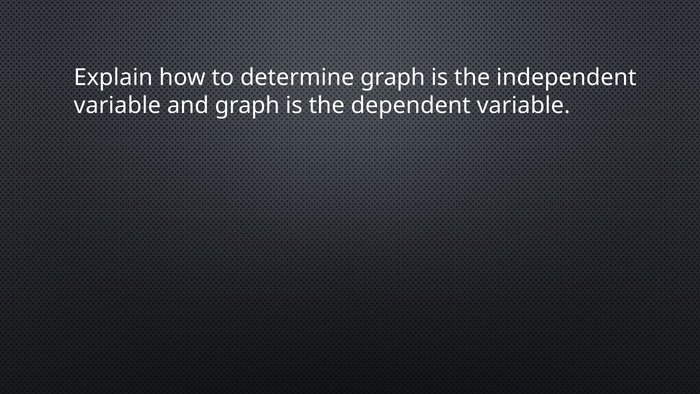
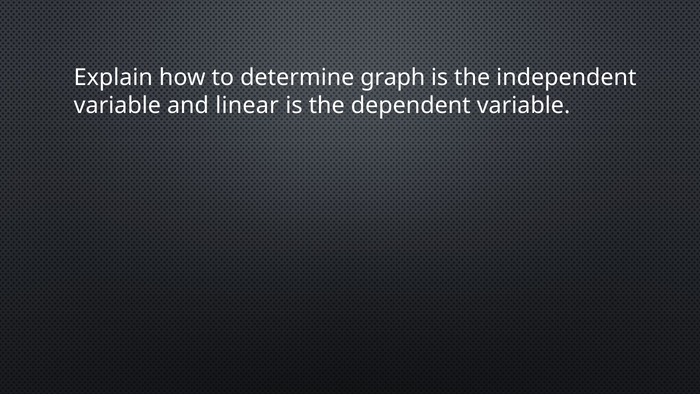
and graph: graph -> linear (247, 105)
